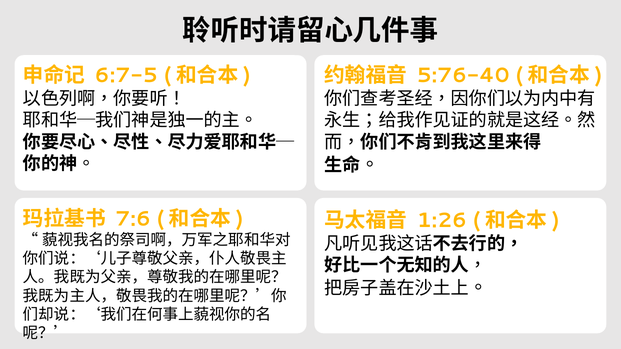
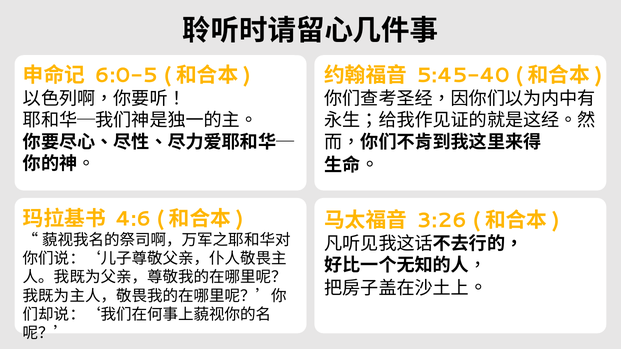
6:7-5: 6:7-5 -> 6:0-5 (126, 76)
5:76-40: 5:76-40 -> 5:45-40 (463, 76)
7:6: 7:6 -> 4:6 (133, 219)
1:26: 1:26 -> 3:26 (442, 221)
